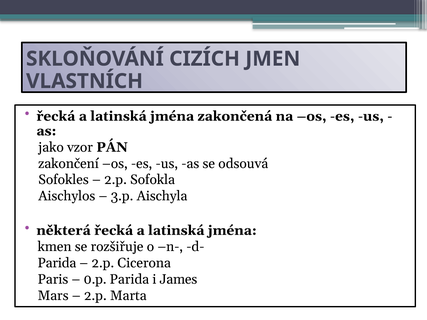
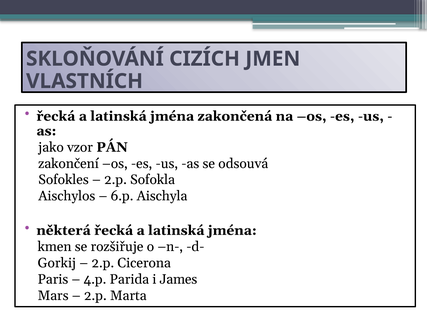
3.p: 3.p -> 6.p (122, 196)
Parida: Parida -> Gorkij (57, 263)
0.p: 0.p -> 4.p (95, 280)
